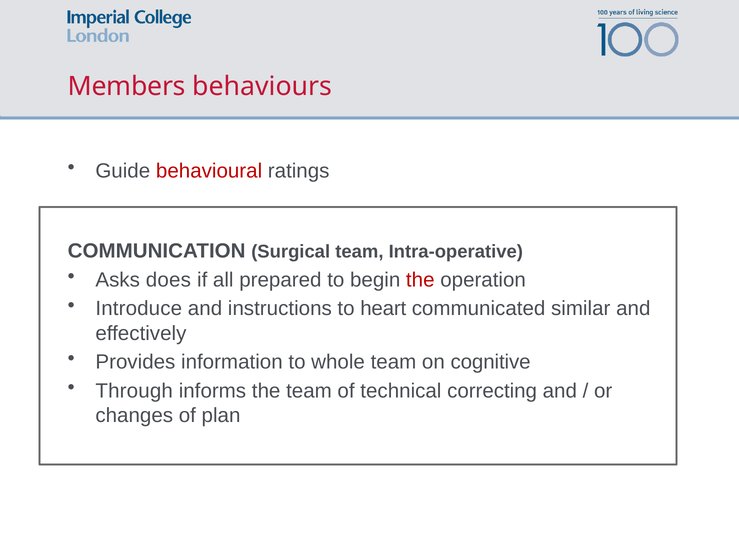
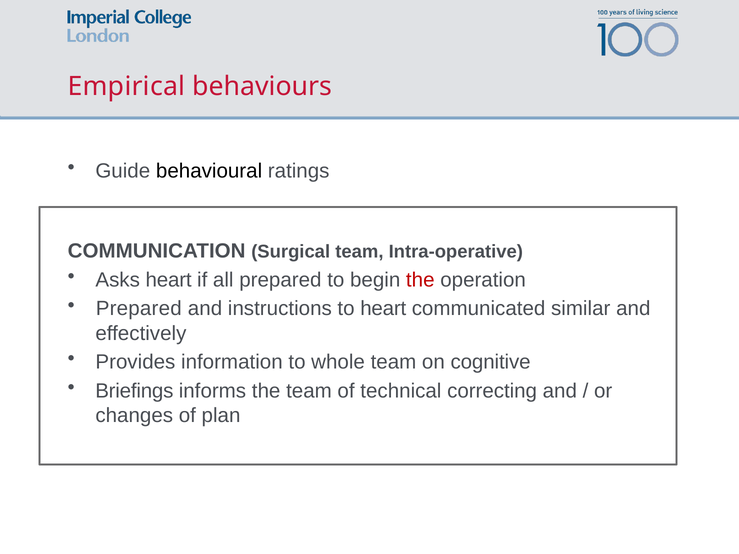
Members: Members -> Empirical (126, 87)
behavioural colour: red -> black (209, 171)
Asks does: does -> heart (169, 280)
Introduce: Introduce -> Prepared (139, 309)
Through: Through -> Briefings (134, 391)
